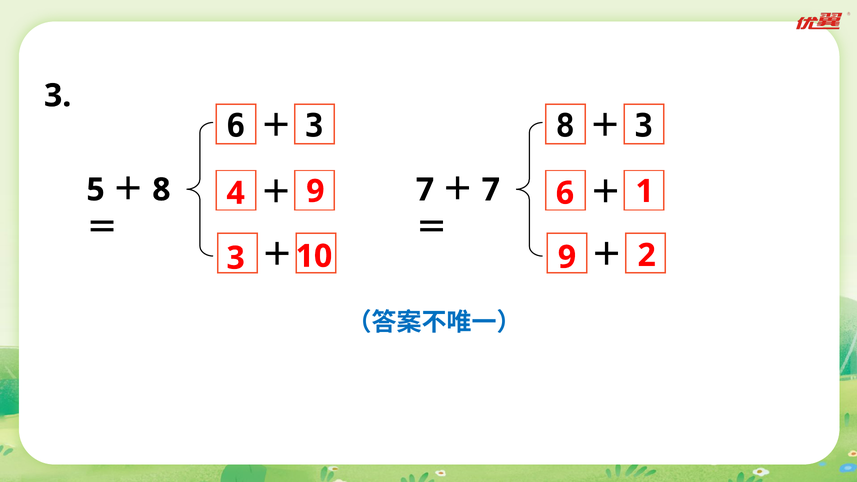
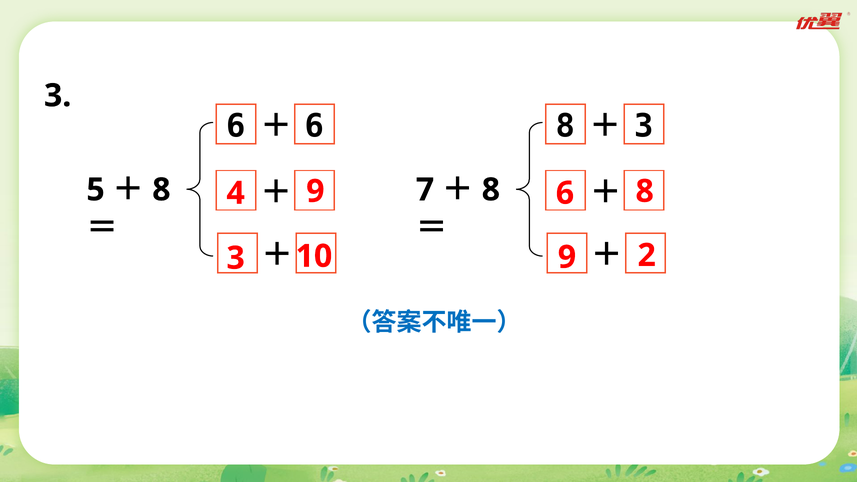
3: 3 -> 6 (314, 126)
7: 7 -> 8 (491, 190)
6 1: 1 -> 8 (645, 191)
